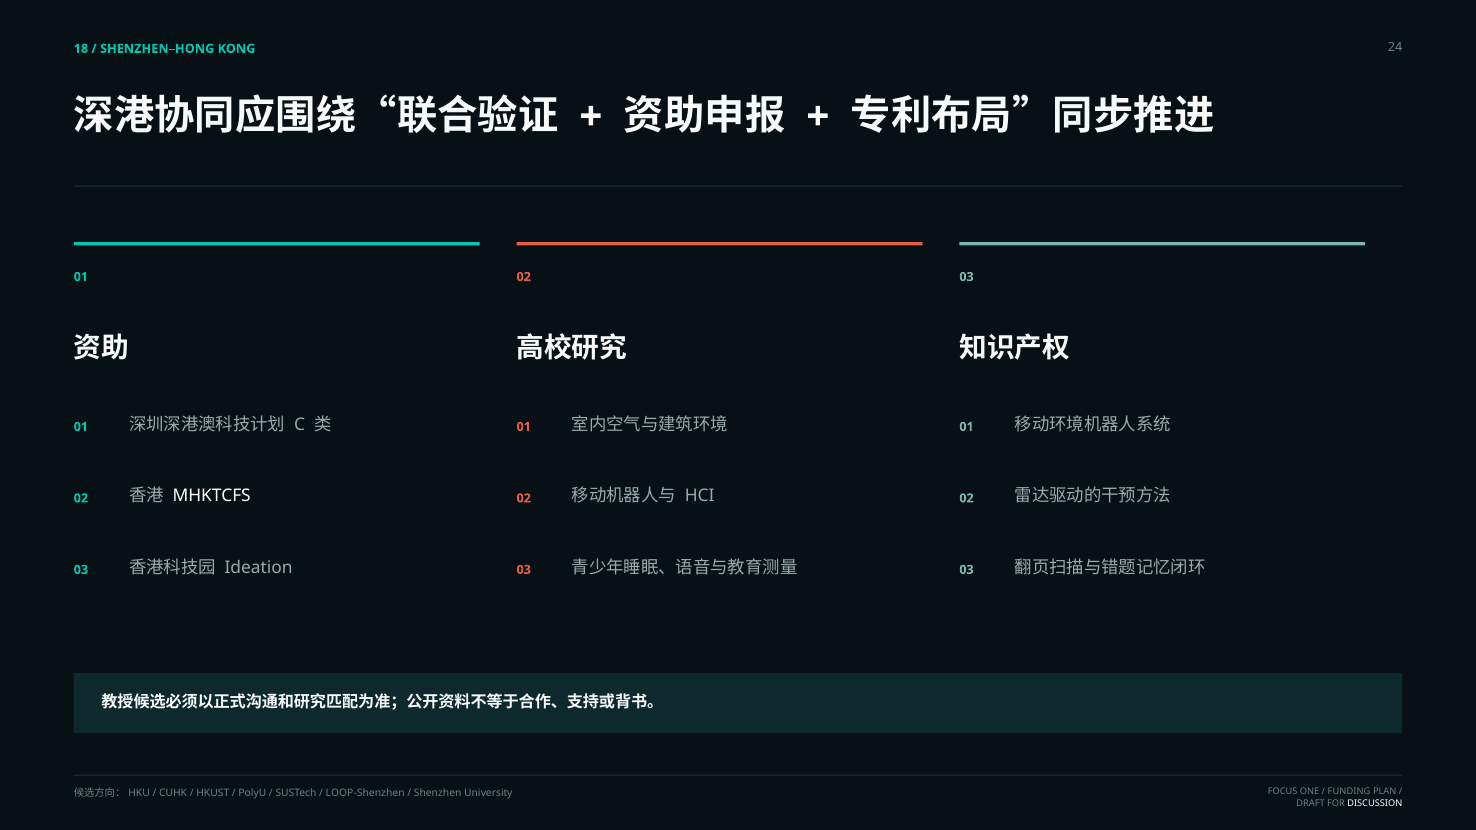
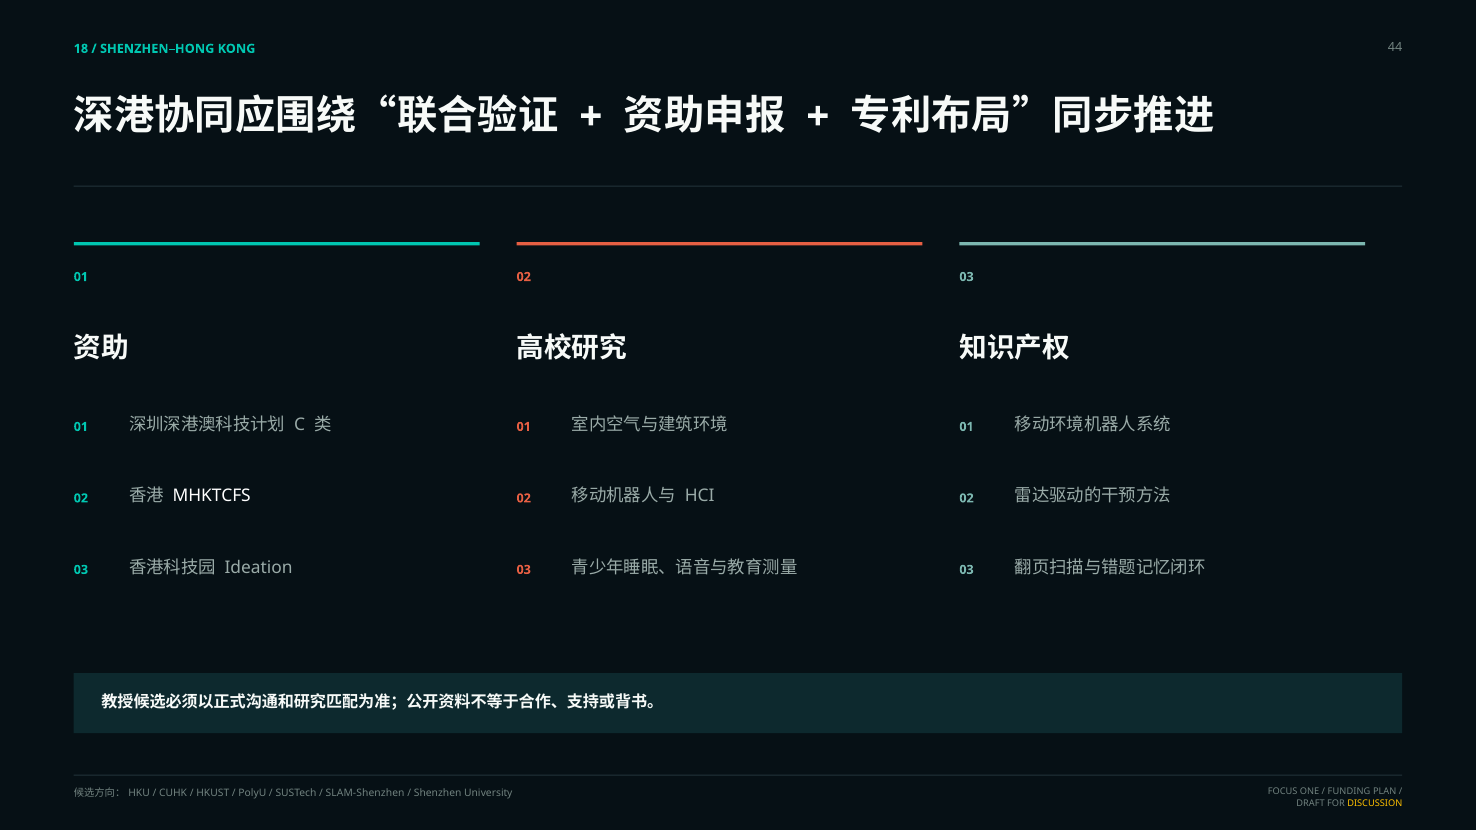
24: 24 -> 44 (1395, 47)
LOOP-Shenzhen: LOOP-Shenzhen -> SLAM-Shenzhen (365, 794)
DISCUSSION colour: white -> yellow (1375, 803)
